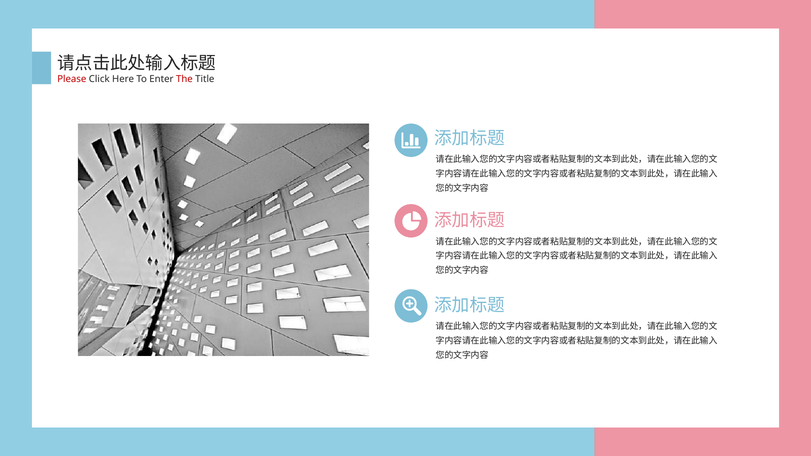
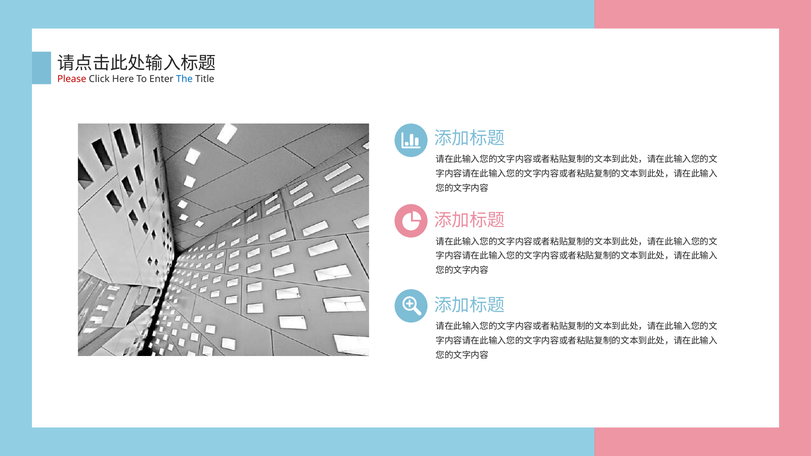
The colour: red -> blue (184, 79)
